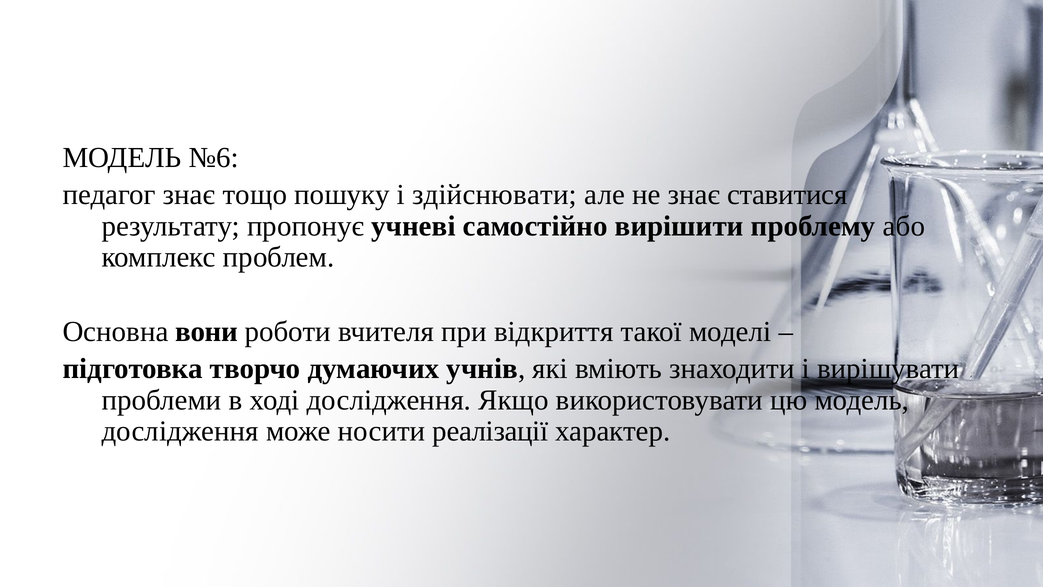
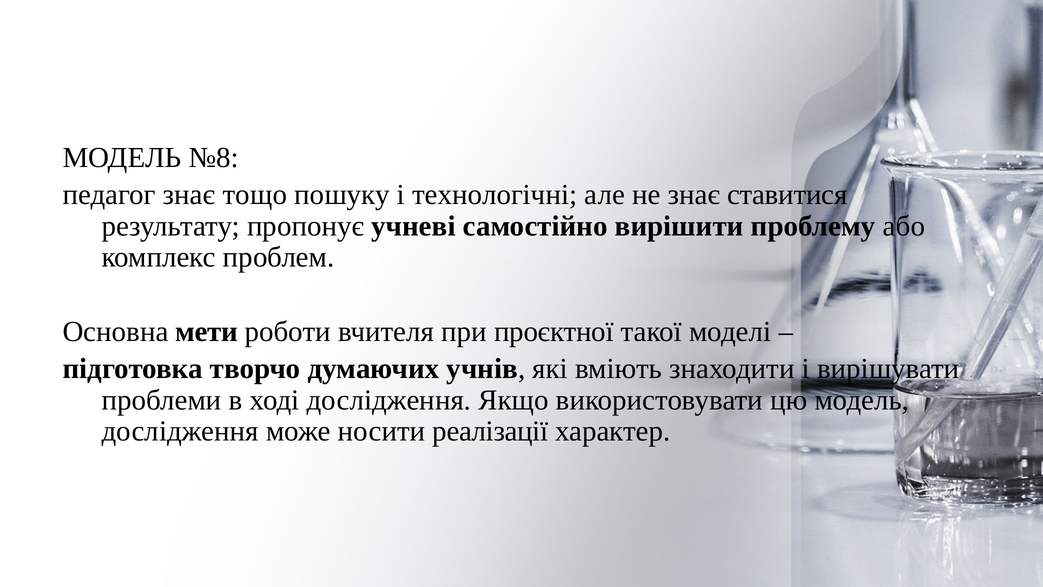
№6: №6 -> №8 (214, 158)
здійснювати: здійснювати -> технологічні (495, 195)
вони: вони -> мети (207, 331)
відкриття: відкриття -> проєктної (554, 331)
